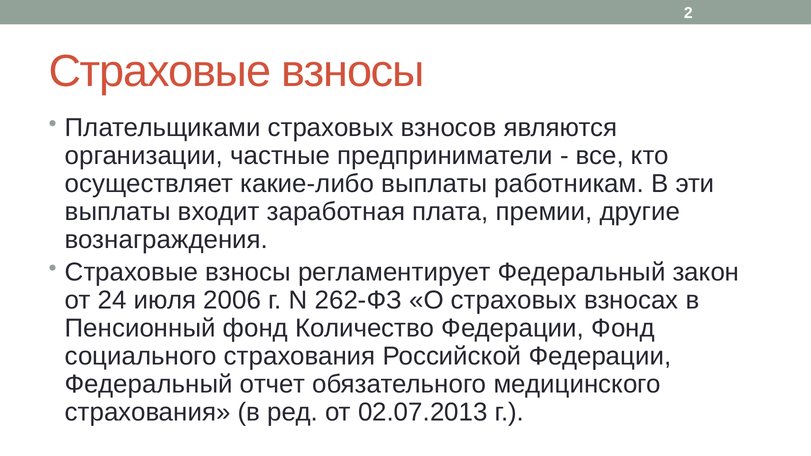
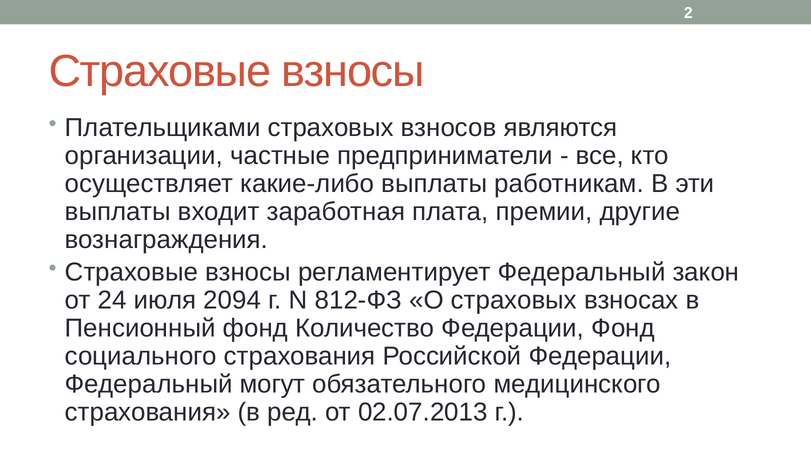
2006: 2006 -> 2094 (232, 301)
262-ФЗ: 262-ФЗ -> 812-ФЗ (358, 301)
отчет: отчет -> могут (273, 384)
